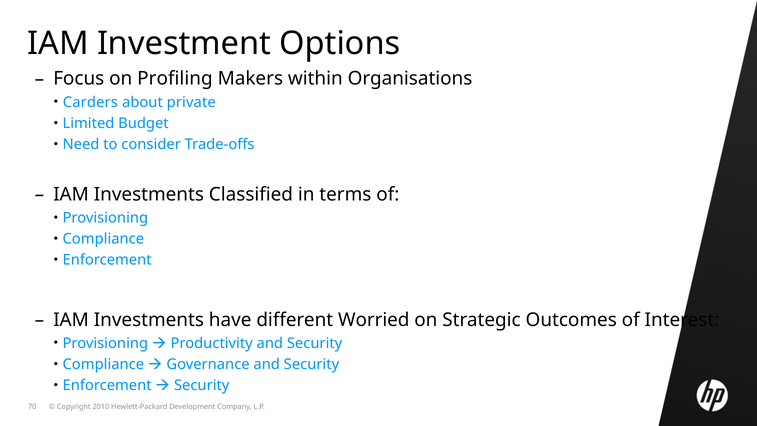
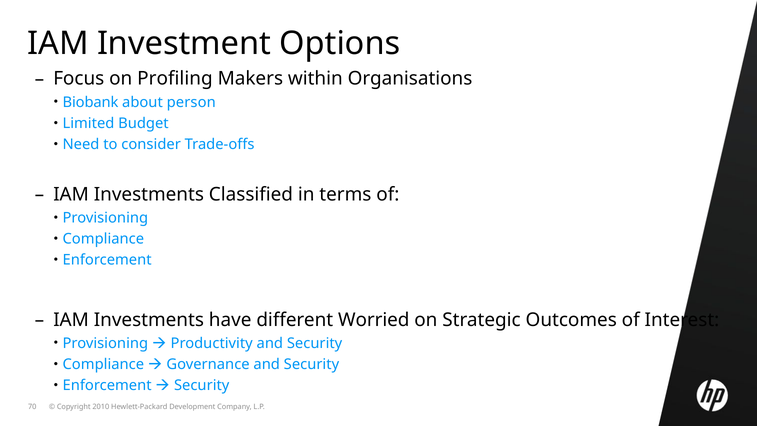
Carders: Carders -> Biobank (91, 102)
private: private -> person (191, 102)
